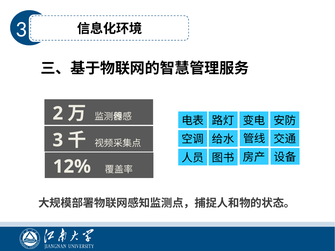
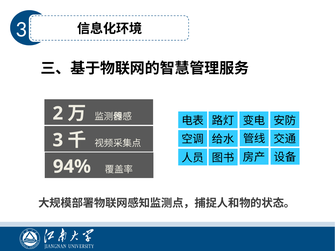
12%: 12% -> 94% (72, 167)
